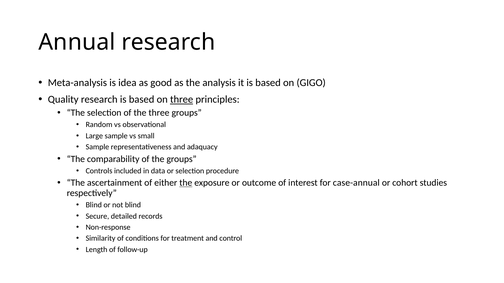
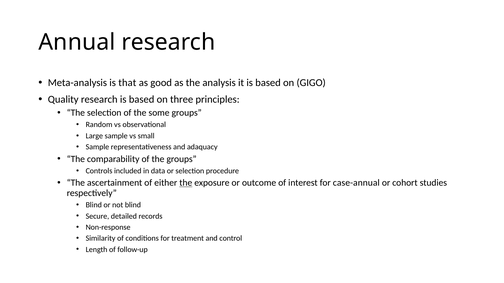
idea: idea -> that (127, 83)
three underline: present -> none (182, 100)
the three: three -> some (159, 113)
